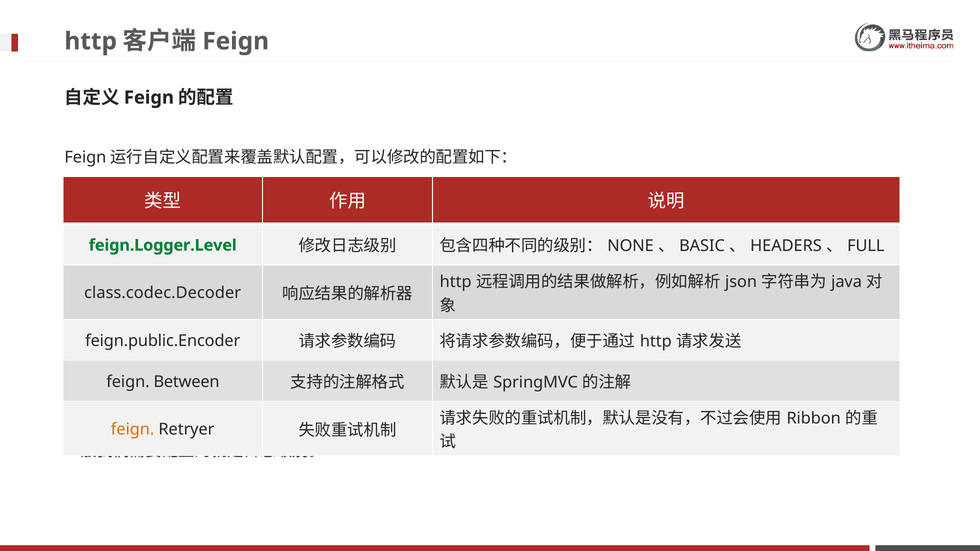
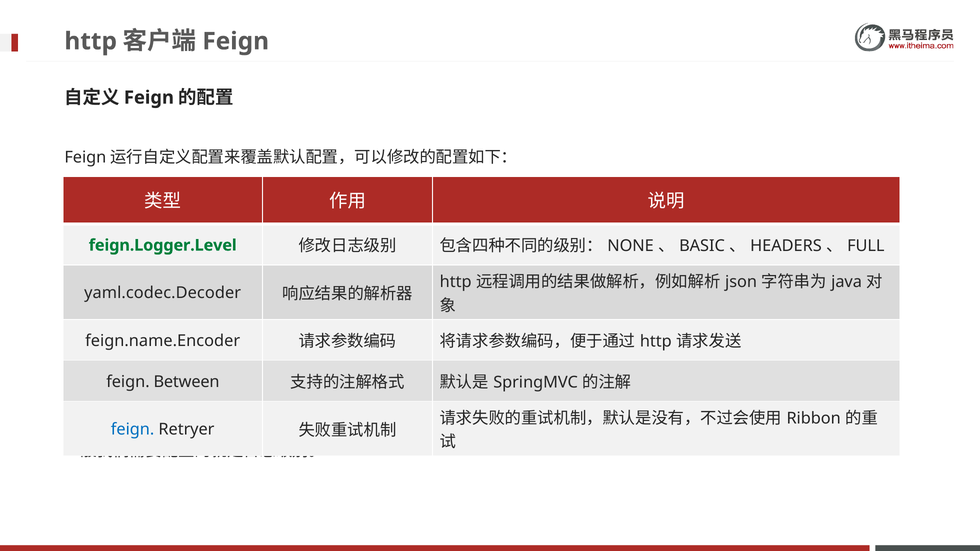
class.codec.Decoder: class.codec.Decoder -> yaml.codec.Decoder (163, 293)
feign.public.Encoder: feign.public.Encoder -> feign.name.Encoder (163, 341)
feign colour: orange -> blue (133, 430)
